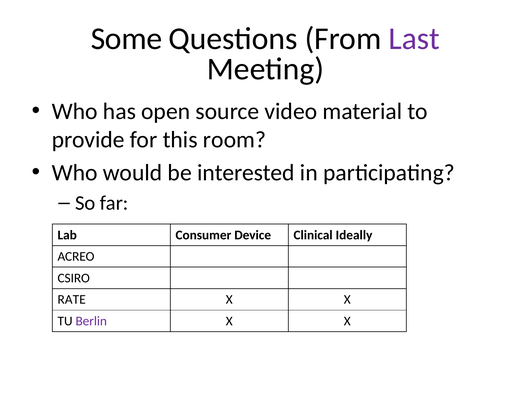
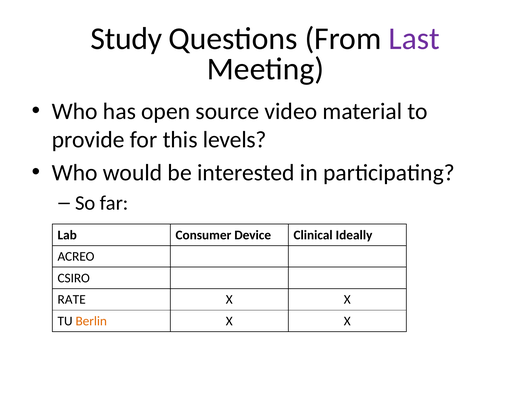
Some: Some -> Study (126, 39)
room: room -> levels (235, 140)
Berlin colour: purple -> orange (91, 321)
